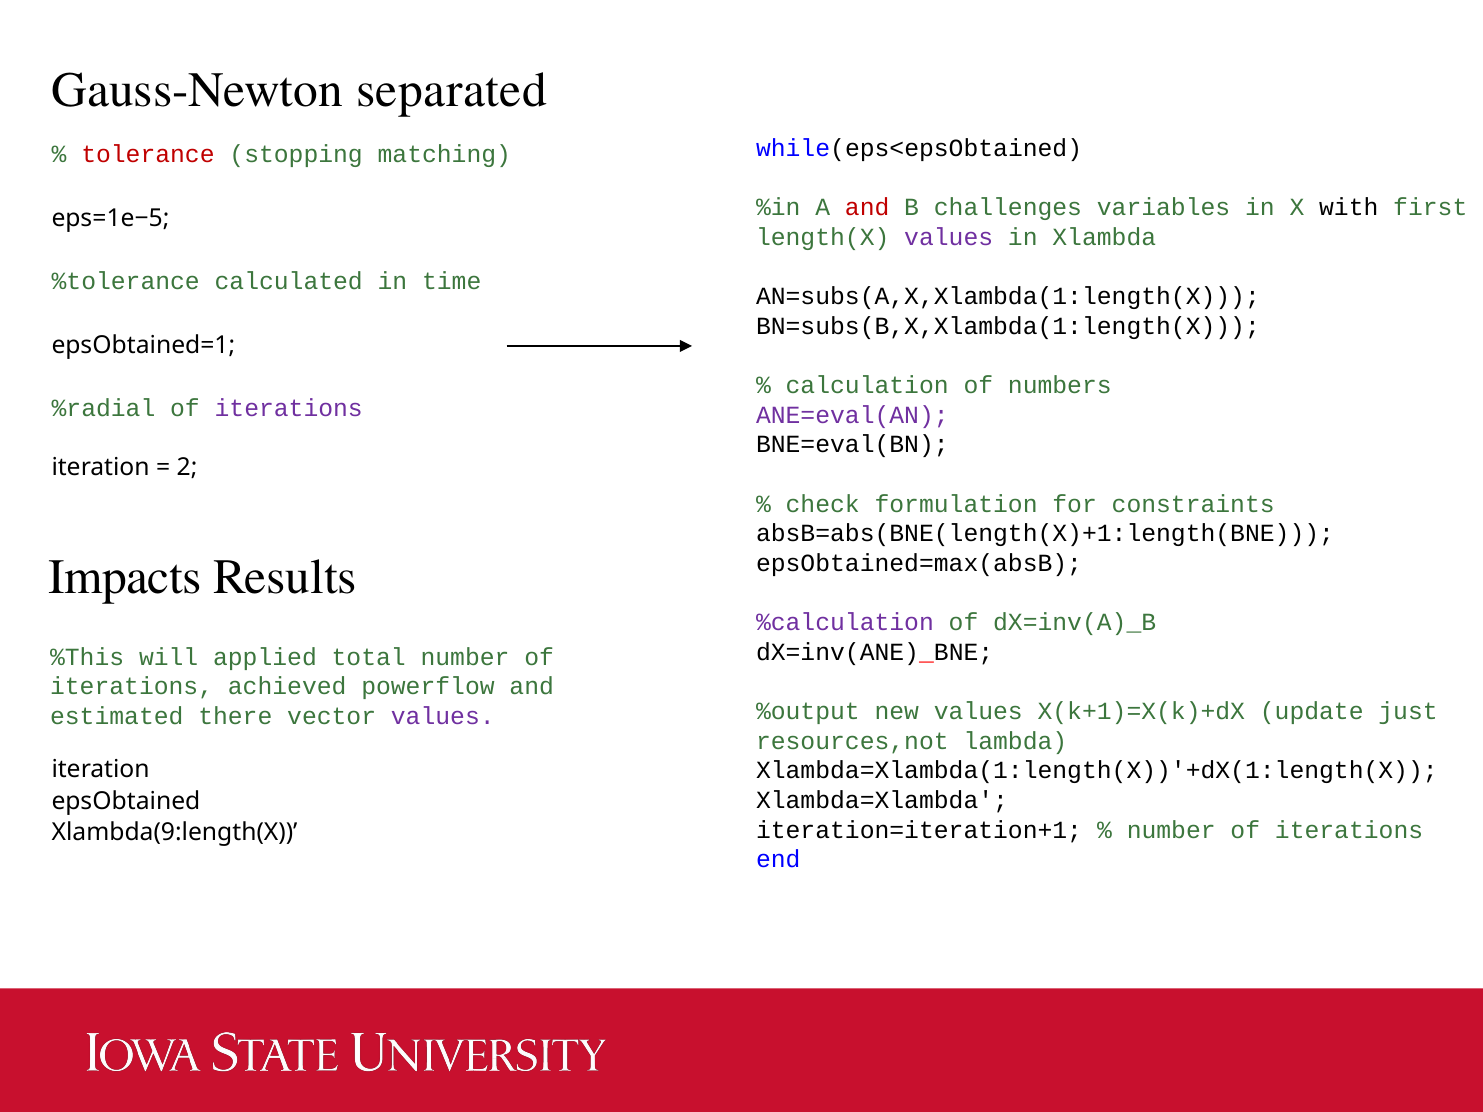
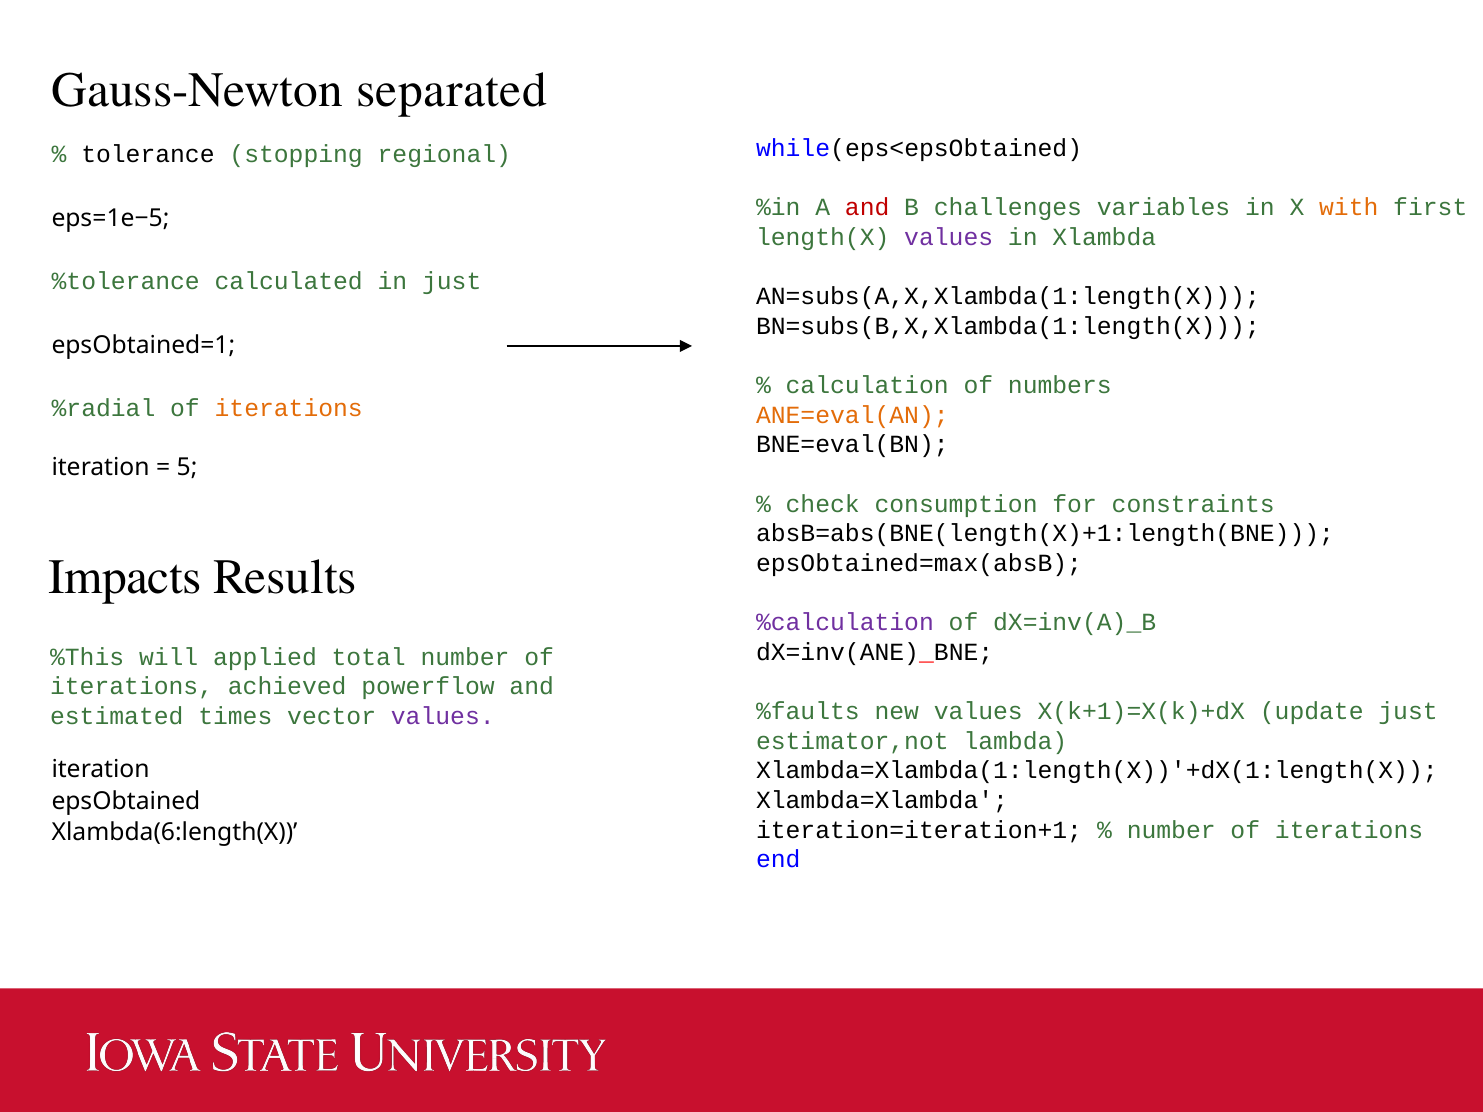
tolerance colour: red -> black (148, 155)
matching: matching -> regional (444, 155)
with colour: black -> orange (1349, 207)
in time: time -> just (452, 282)
iterations colour: purple -> orange (289, 408)
ANE=eval(AN colour: purple -> orange (852, 415)
2: 2 -> 5 (187, 468)
formulation: formulation -> consumption (956, 504)
%output: %output -> %faults (808, 712)
there: there -> times (235, 717)
resources,not: resources,not -> estimator,not (852, 741)
Xlambda(9:length(X: Xlambda(9:length(X -> Xlambda(6:length(X (175, 833)
